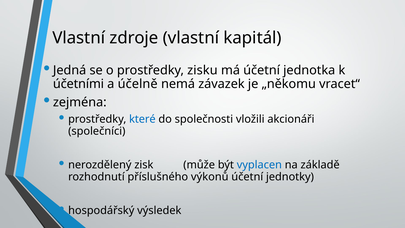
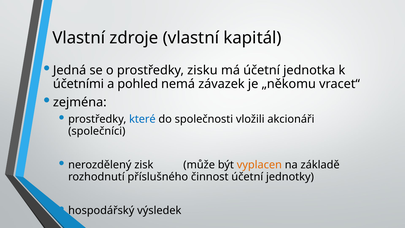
účelně: účelně -> pohled (138, 84)
vyplacen colour: blue -> orange (259, 165)
výkonů: výkonů -> činnost (210, 177)
